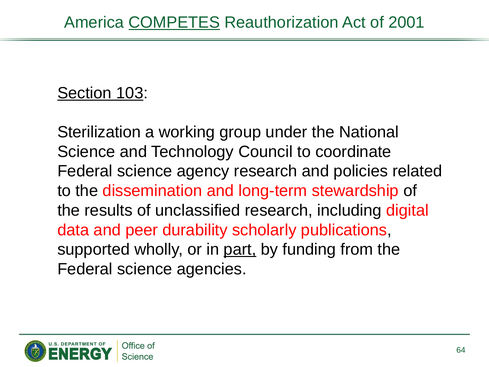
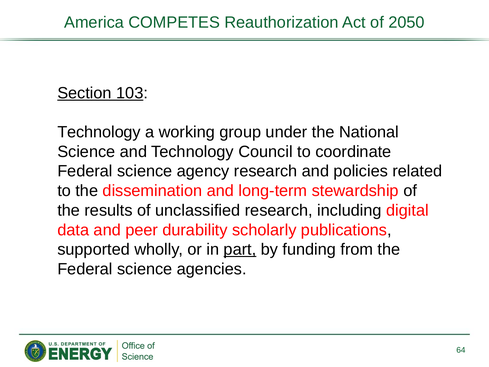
COMPETES underline: present -> none (174, 22)
2001: 2001 -> 2050 (406, 22)
Sterilization: Sterilization -> Technology (99, 132)
